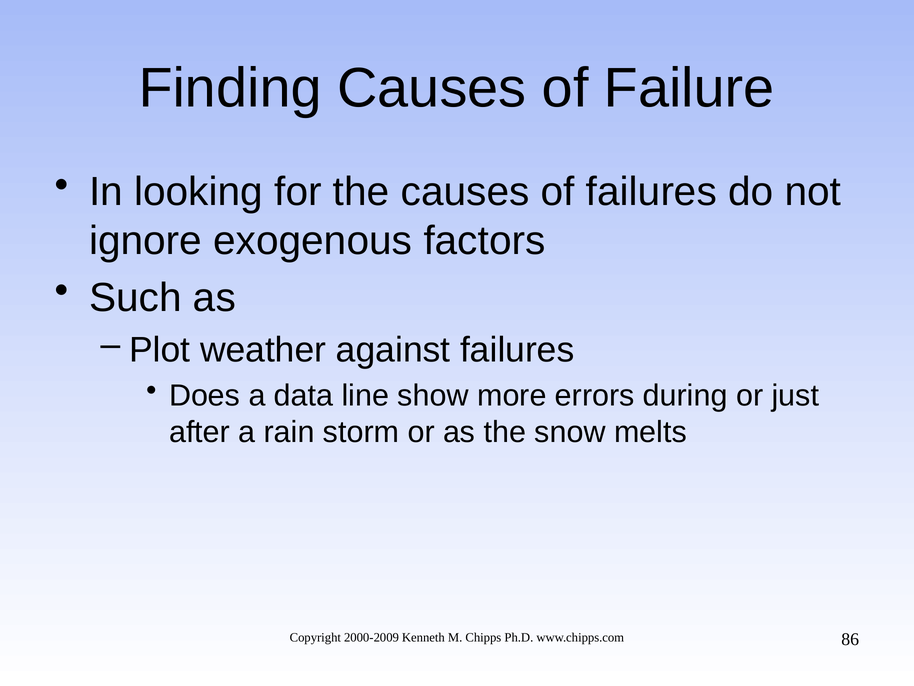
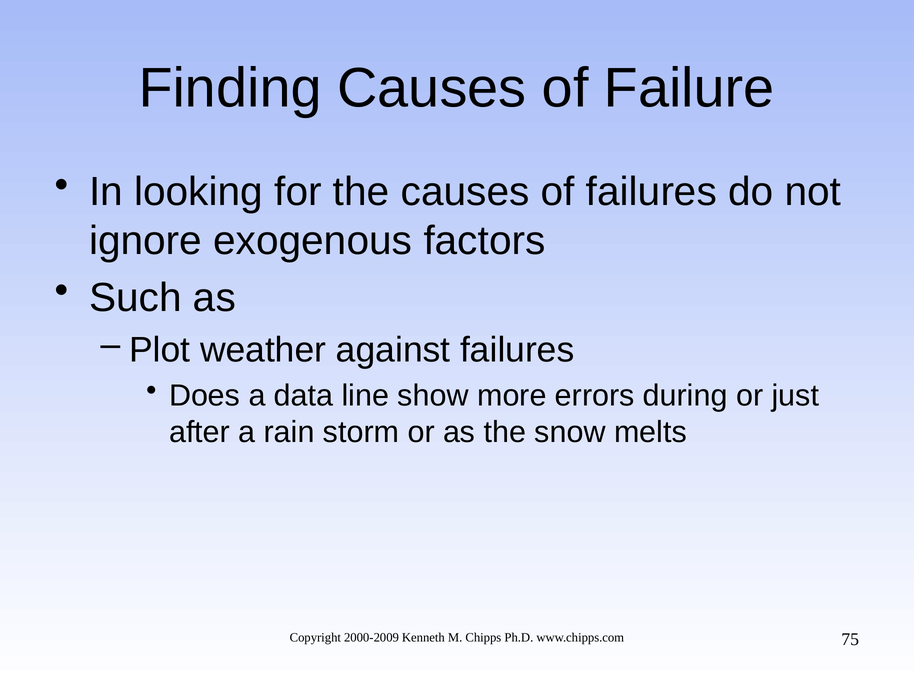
86: 86 -> 75 (850, 639)
